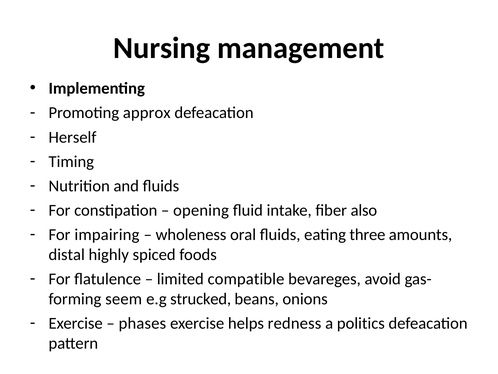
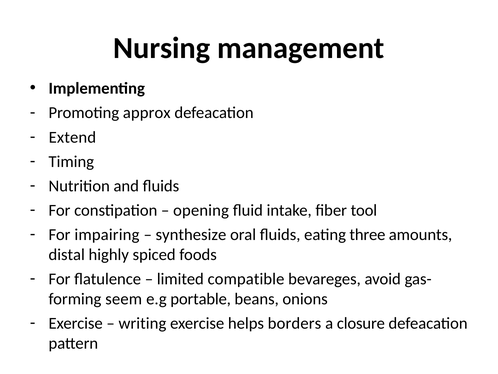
Herself: Herself -> Extend (72, 137)
also: also -> tool (364, 210)
wholeness: wholeness -> synthesize (191, 234)
strucked: strucked -> portable (201, 299)
phases: phases -> writing (142, 323)
redness: redness -> borders (294, 323)
politics: politics -> closure (361, 323)
